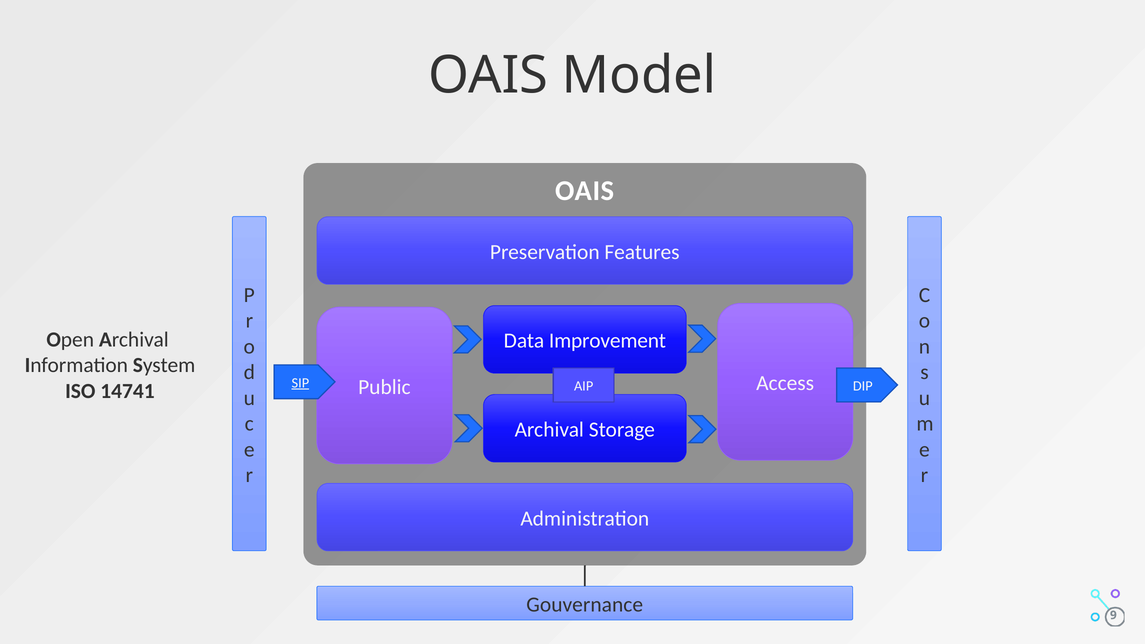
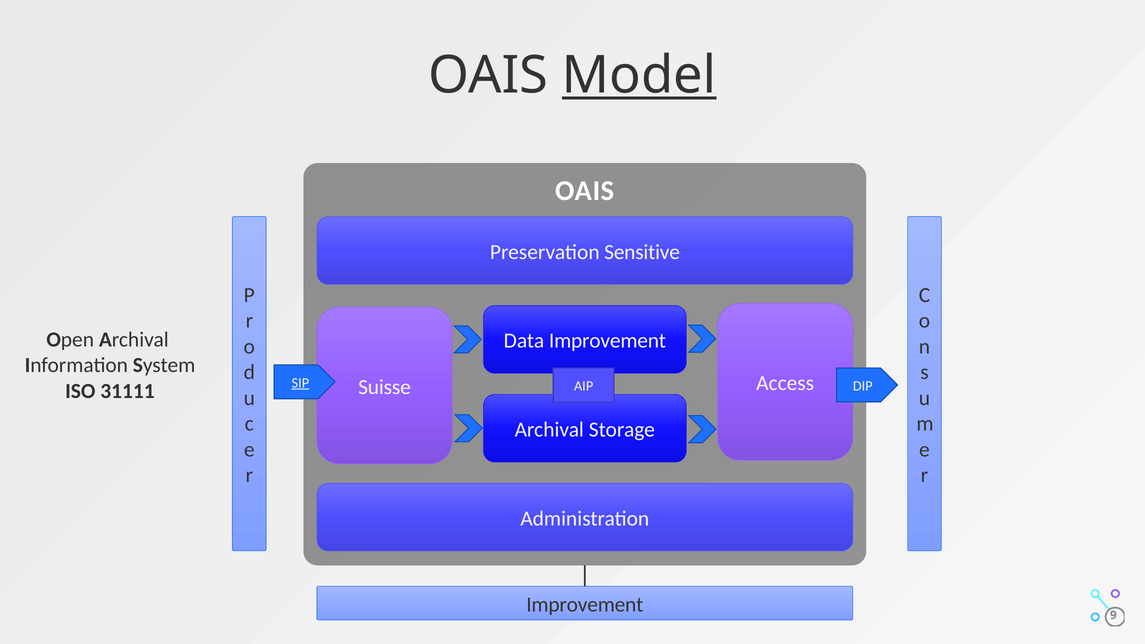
Model underline: none -> present (639, 75)
Features: Features -> Sensitive (642, 252)
Public: Public -> Suisse (385, 387)
14741: 14741 -> 31111 (128, 391)
Gouvernance: Gouvernance -> Improvement (585, 605)
